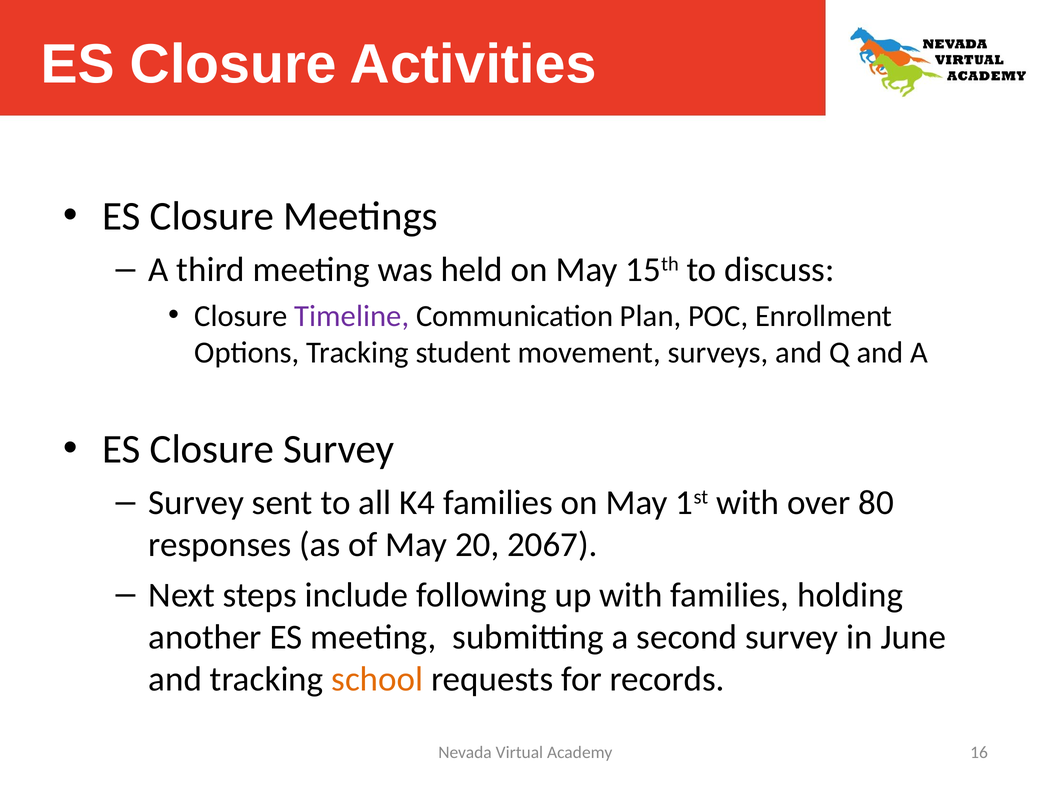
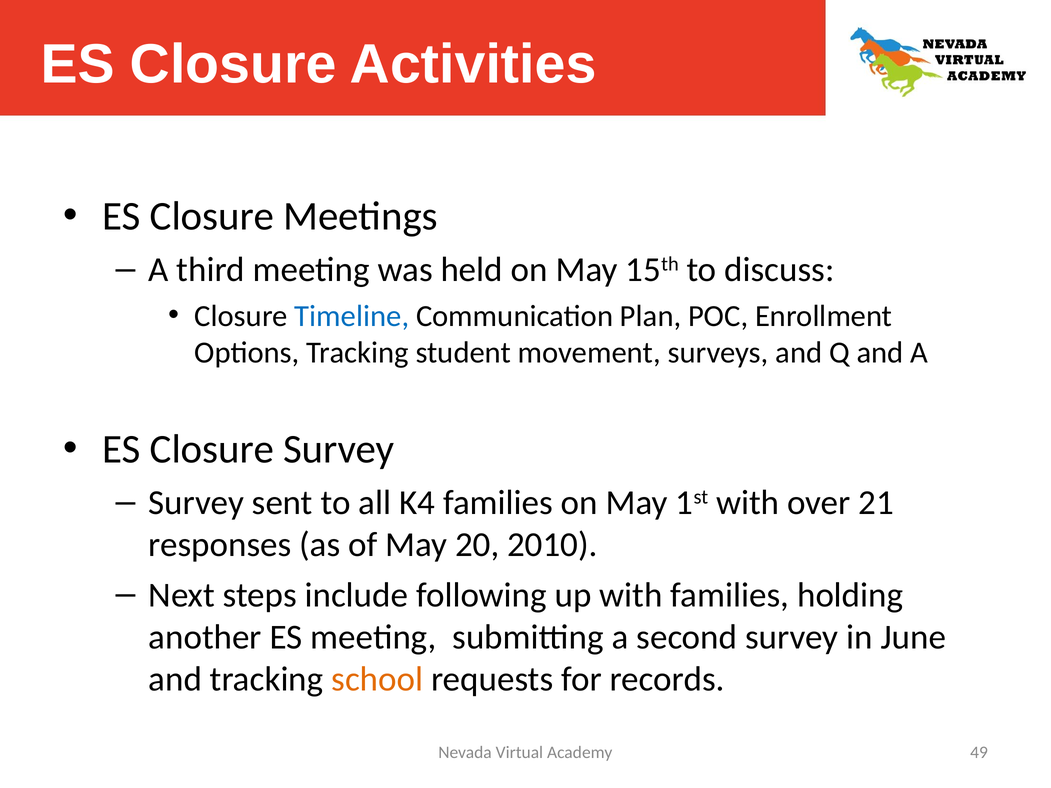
Timeline colour: purple -> blue (352, 316)
80: 80 -> 21 (876, 503)
2067: 2067 -> 2010 (552, 545)
16: 16 -> 49 (979, 753)
